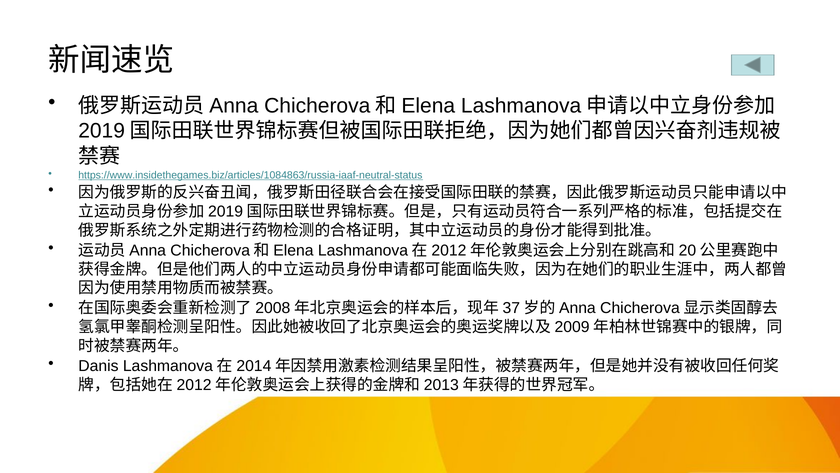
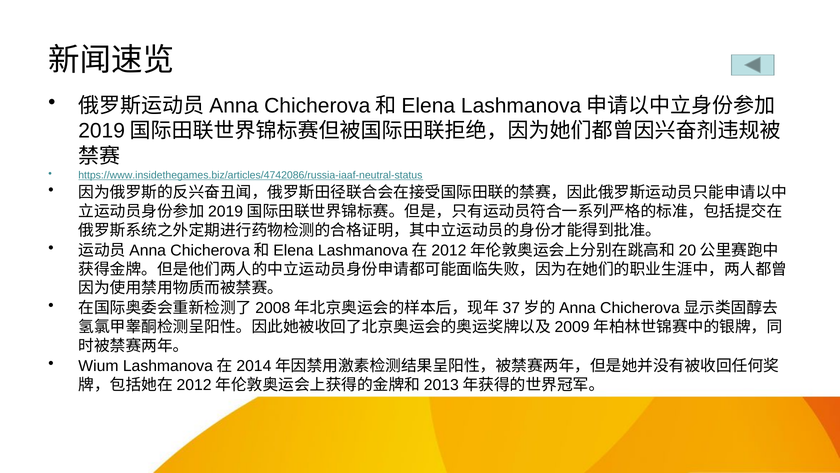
https://www.insidethegames.biz/articles/1084863/russia-iaaf-neutral-status: https://www.insidethegames.biz/articles/1084863/russia-iaaf-neutral-status -> https://www.insidethegames.biz/articles/4742086/russia-iaaf-neutral-status (250, 175)
Danis: Danis -> Wium (98, 366)
